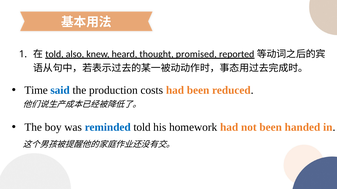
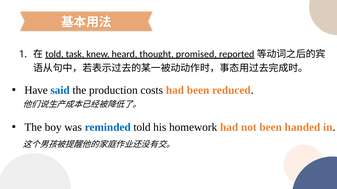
also: also -> task (75, 54)
Time: Time -> Have (36, 90)
